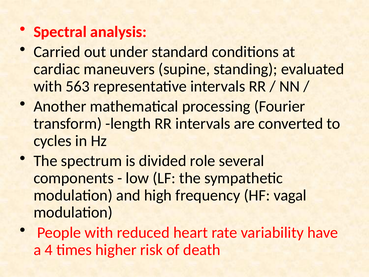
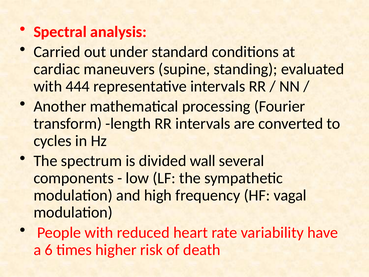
563: 563 -> 444 (78, 86)
role: role -> wall (203, 161)
4: 4 -> 6 (49, 250)
